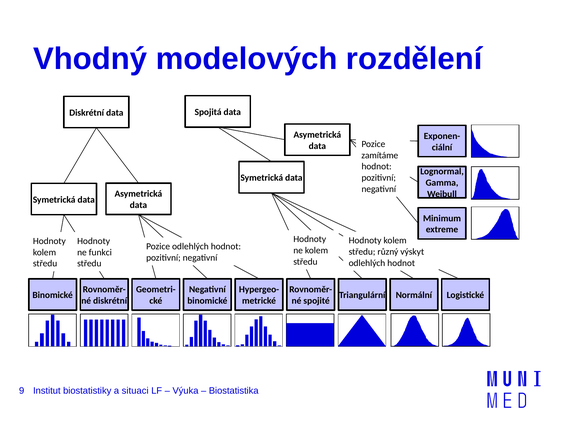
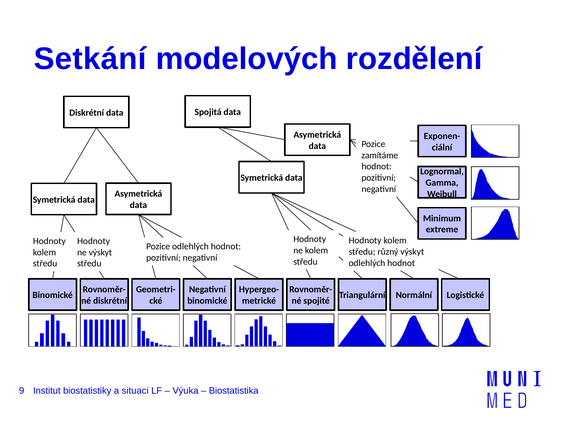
Vhodný: Vhodný -> Setkání (90, 59)
ne funkci: funkci -> výskyt (100, 252)
